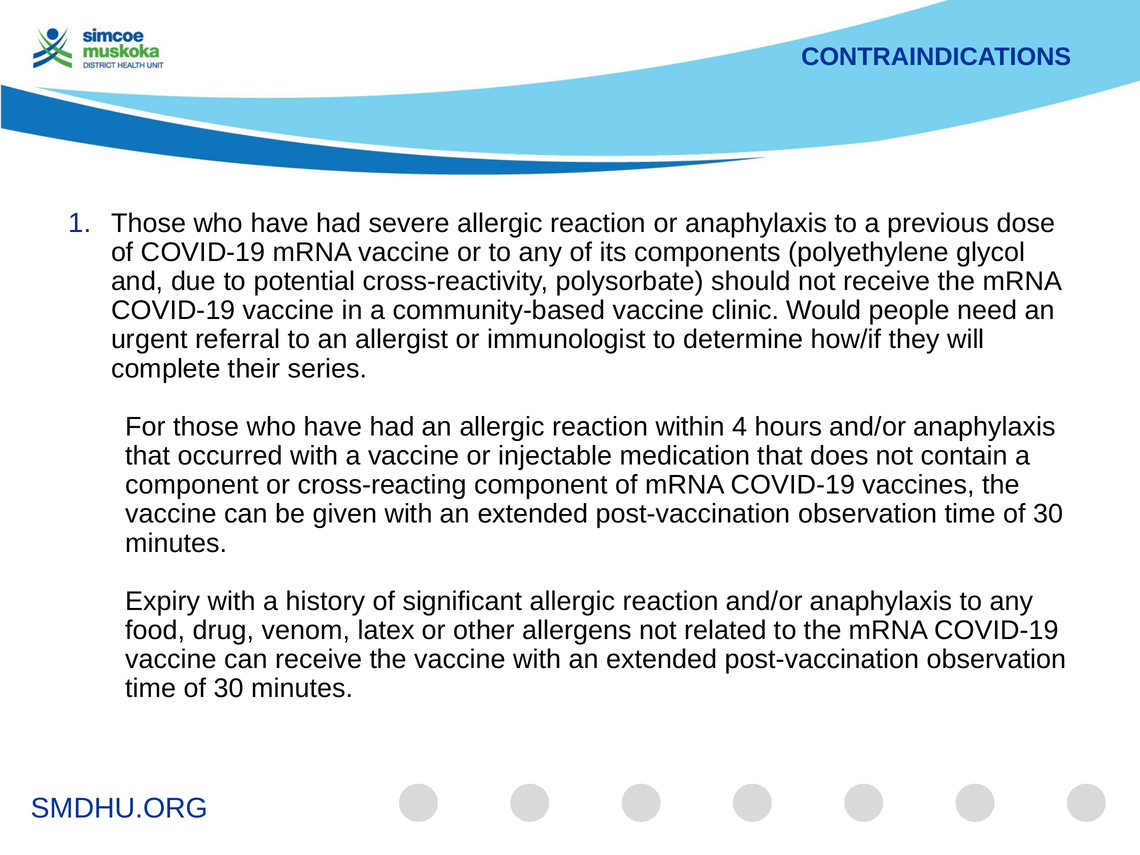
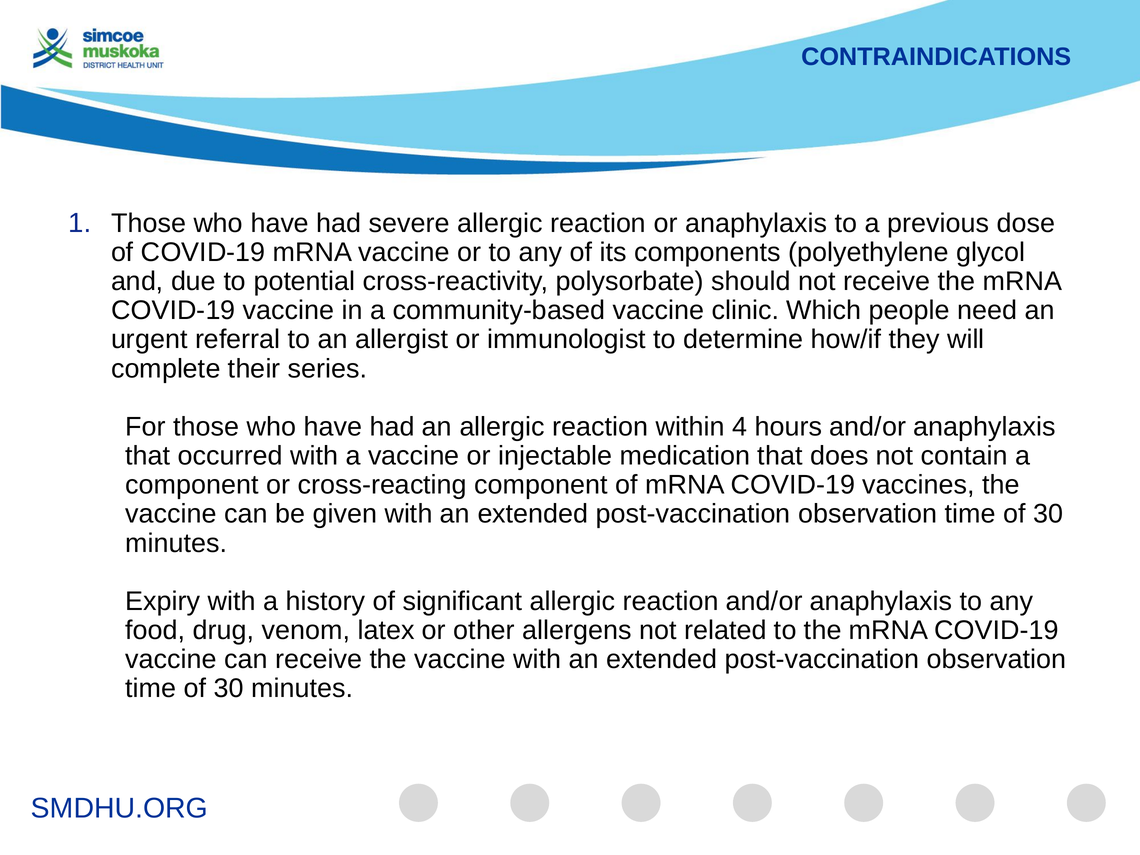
Would: Would -> Which (824, 310)
